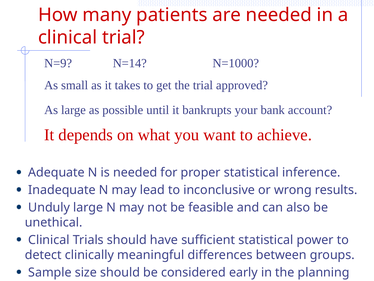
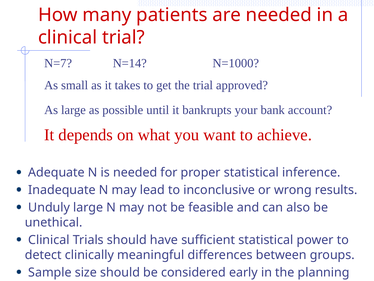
N=9: N=9 -> N=7 (58, 63)
